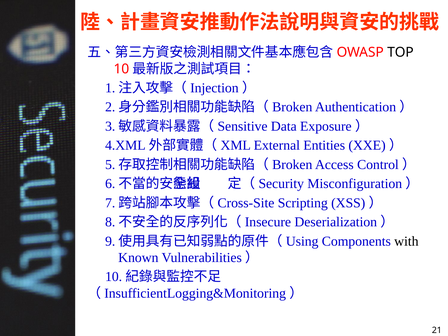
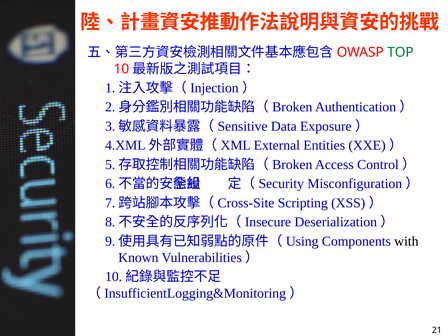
TOP colour: black -> green (400, 52)
